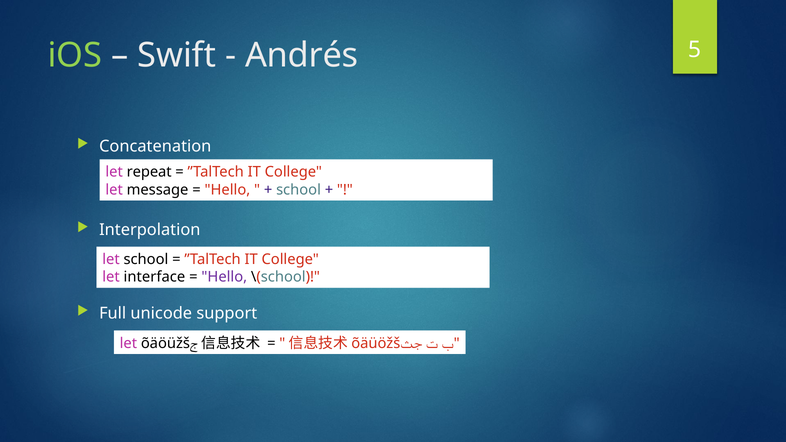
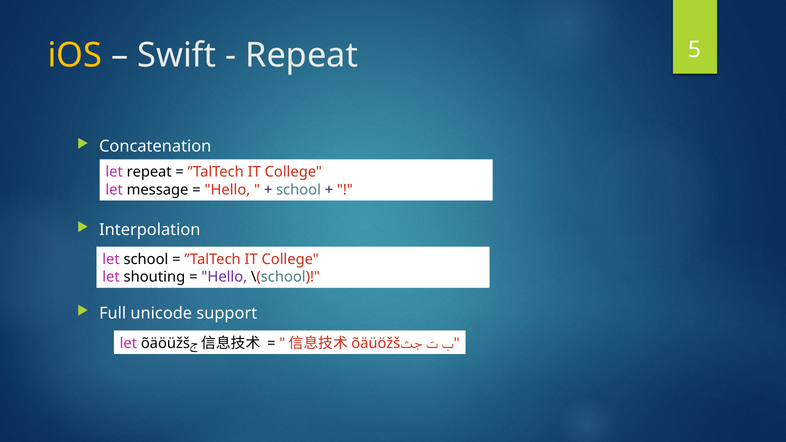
iOS colour: light green -> yellow (75, 55)
Andrés: Andrés -> Repeat (302, 55)
interface: interface -> shouting (154, 277)
